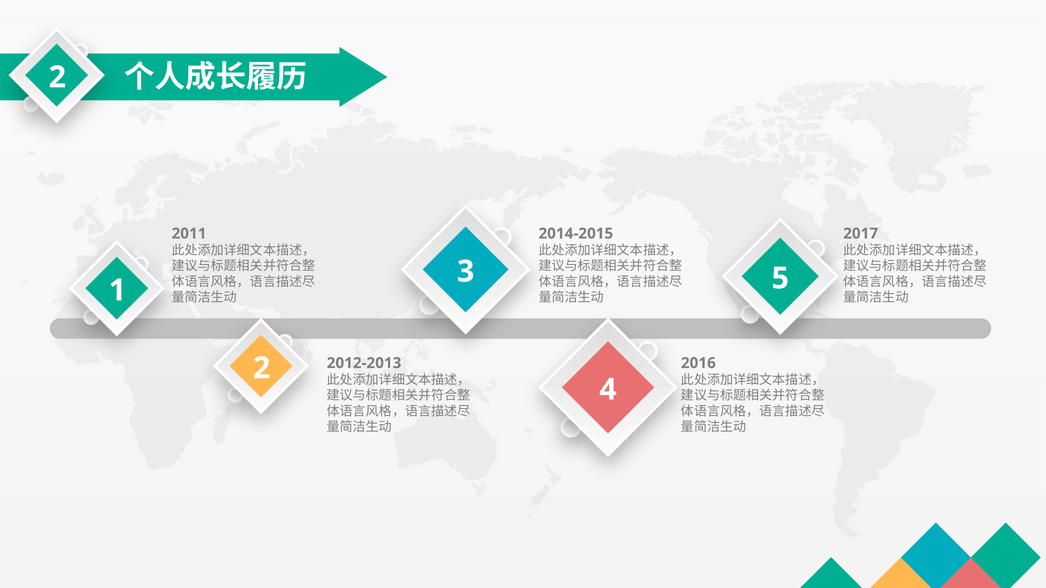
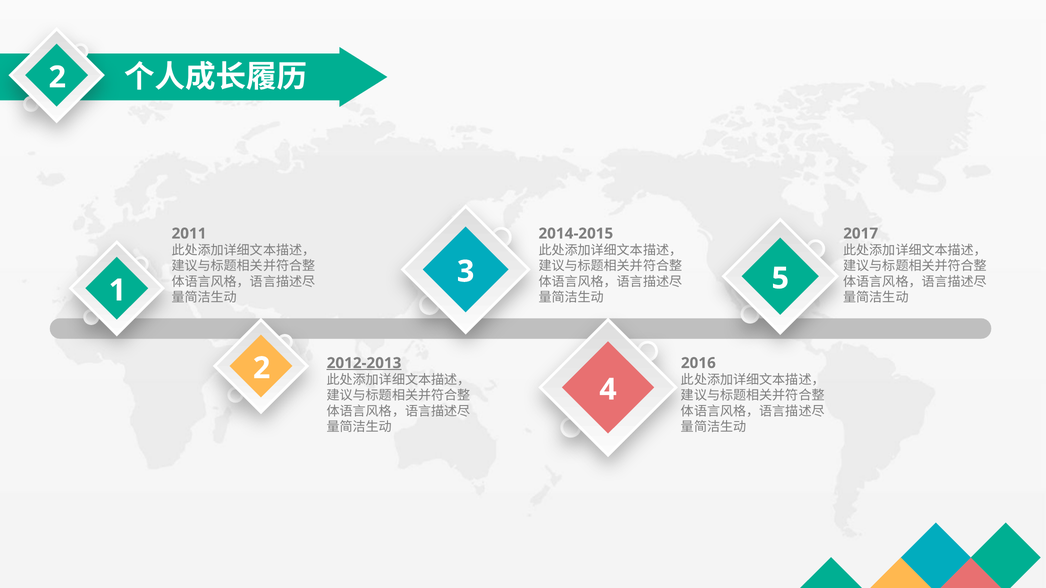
2012-2013 underline: none -> present (364, 363)
